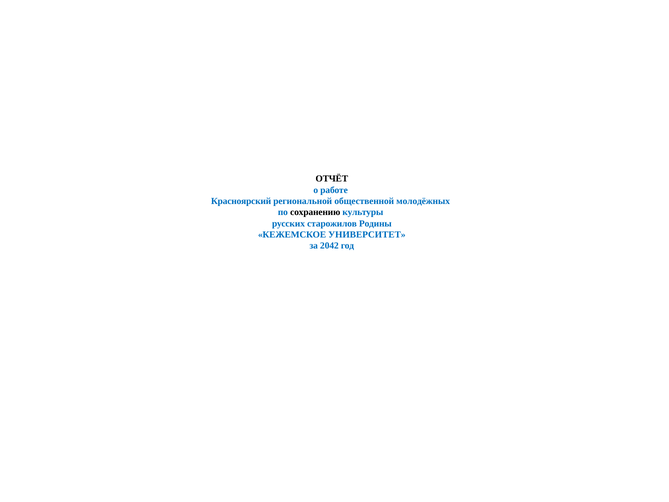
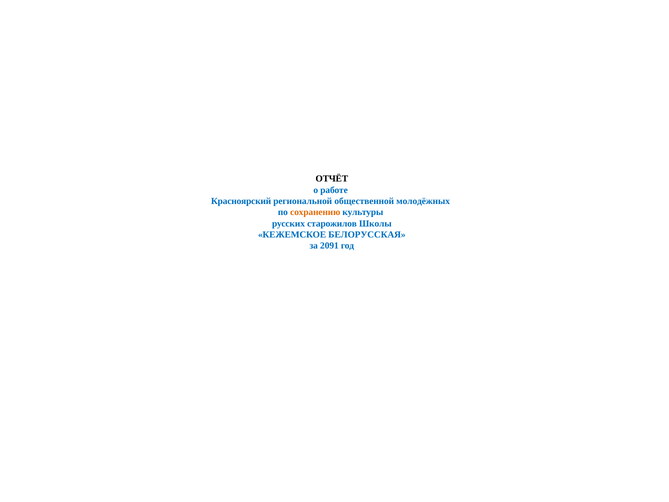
сохранению colour: black -> orange (315, 212)
Родины: Родины -> Школы (375, 223)
УНИВЕРСИТЕТ: УНИВЕРСИТЕТ -> БЕЛОРУССКАЯ (367, 235)
2042: 2042 -> 2091 (329, 246)
